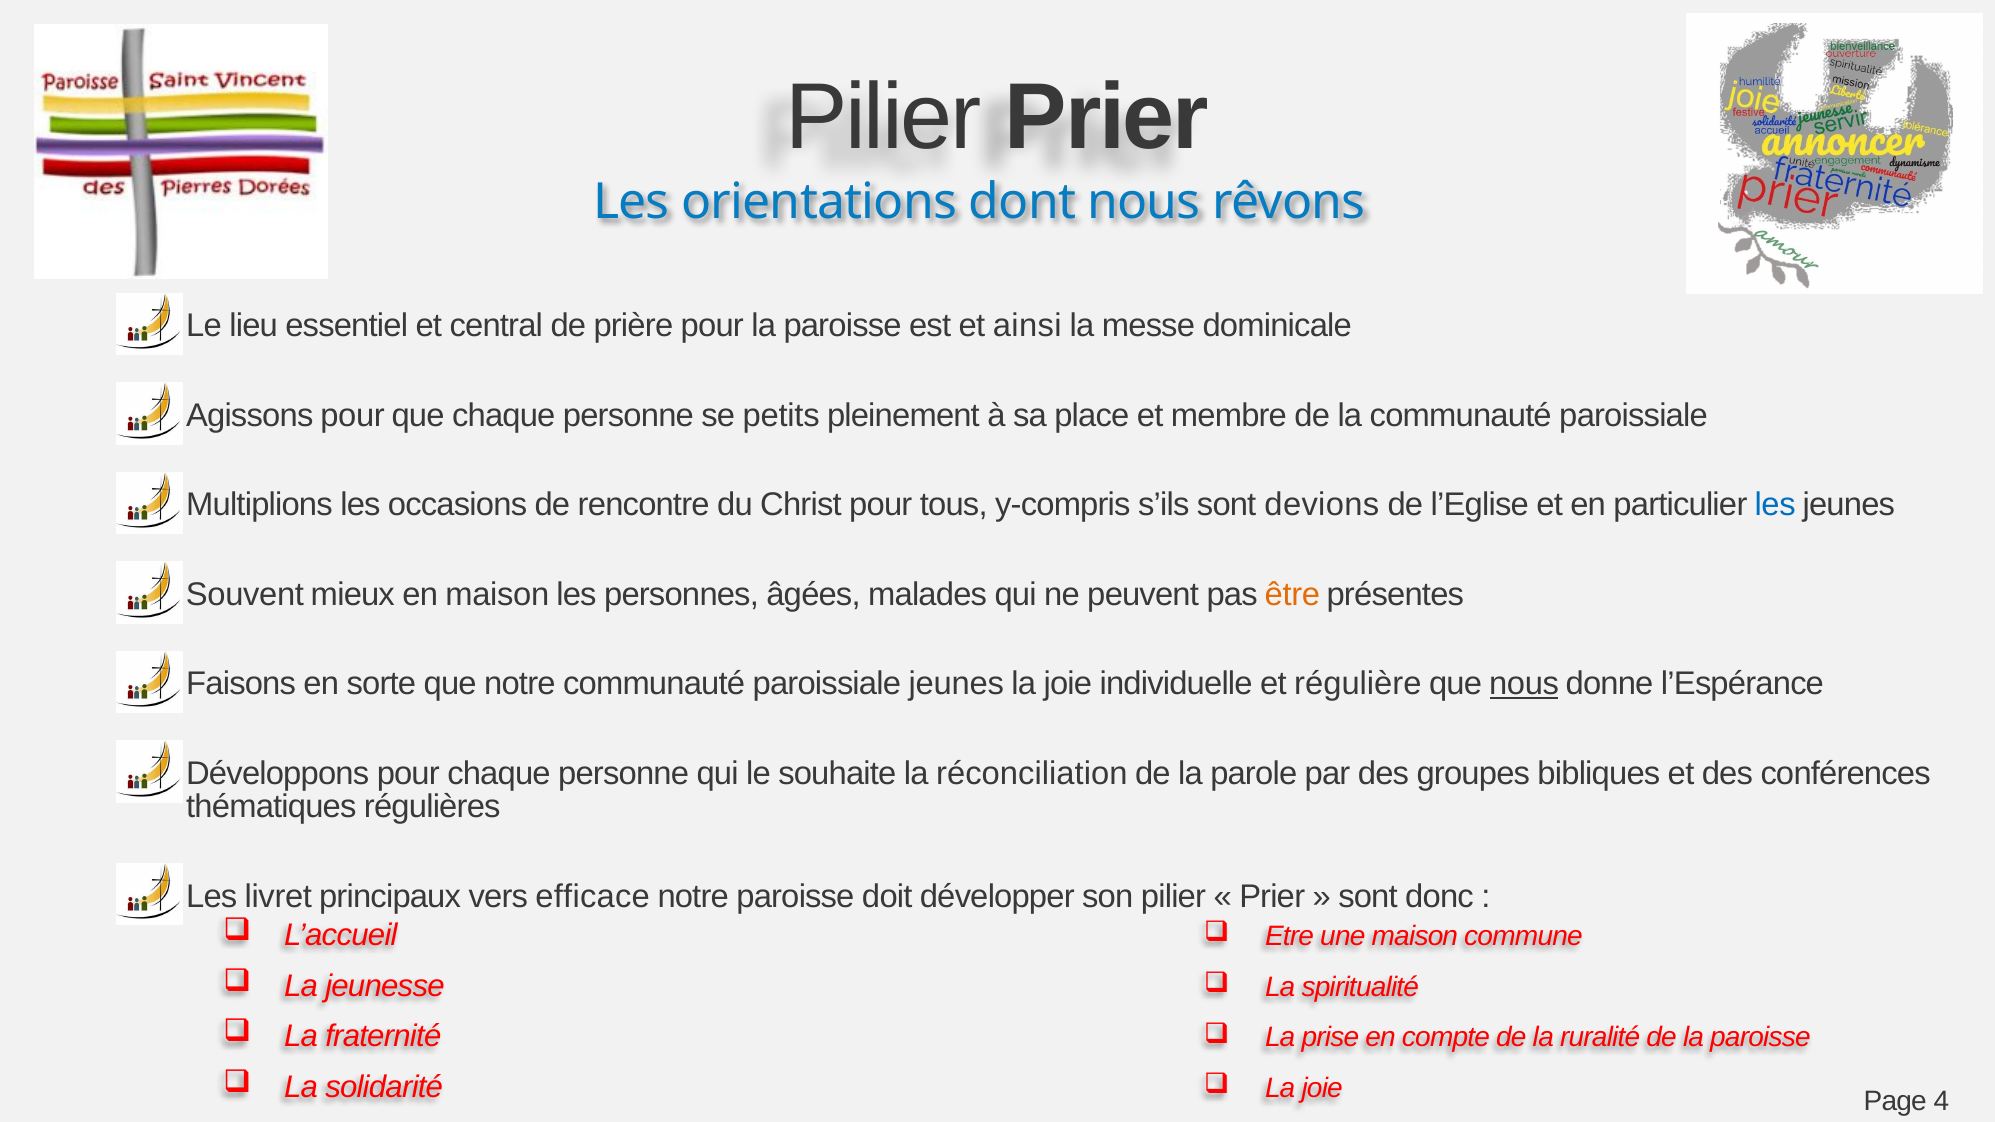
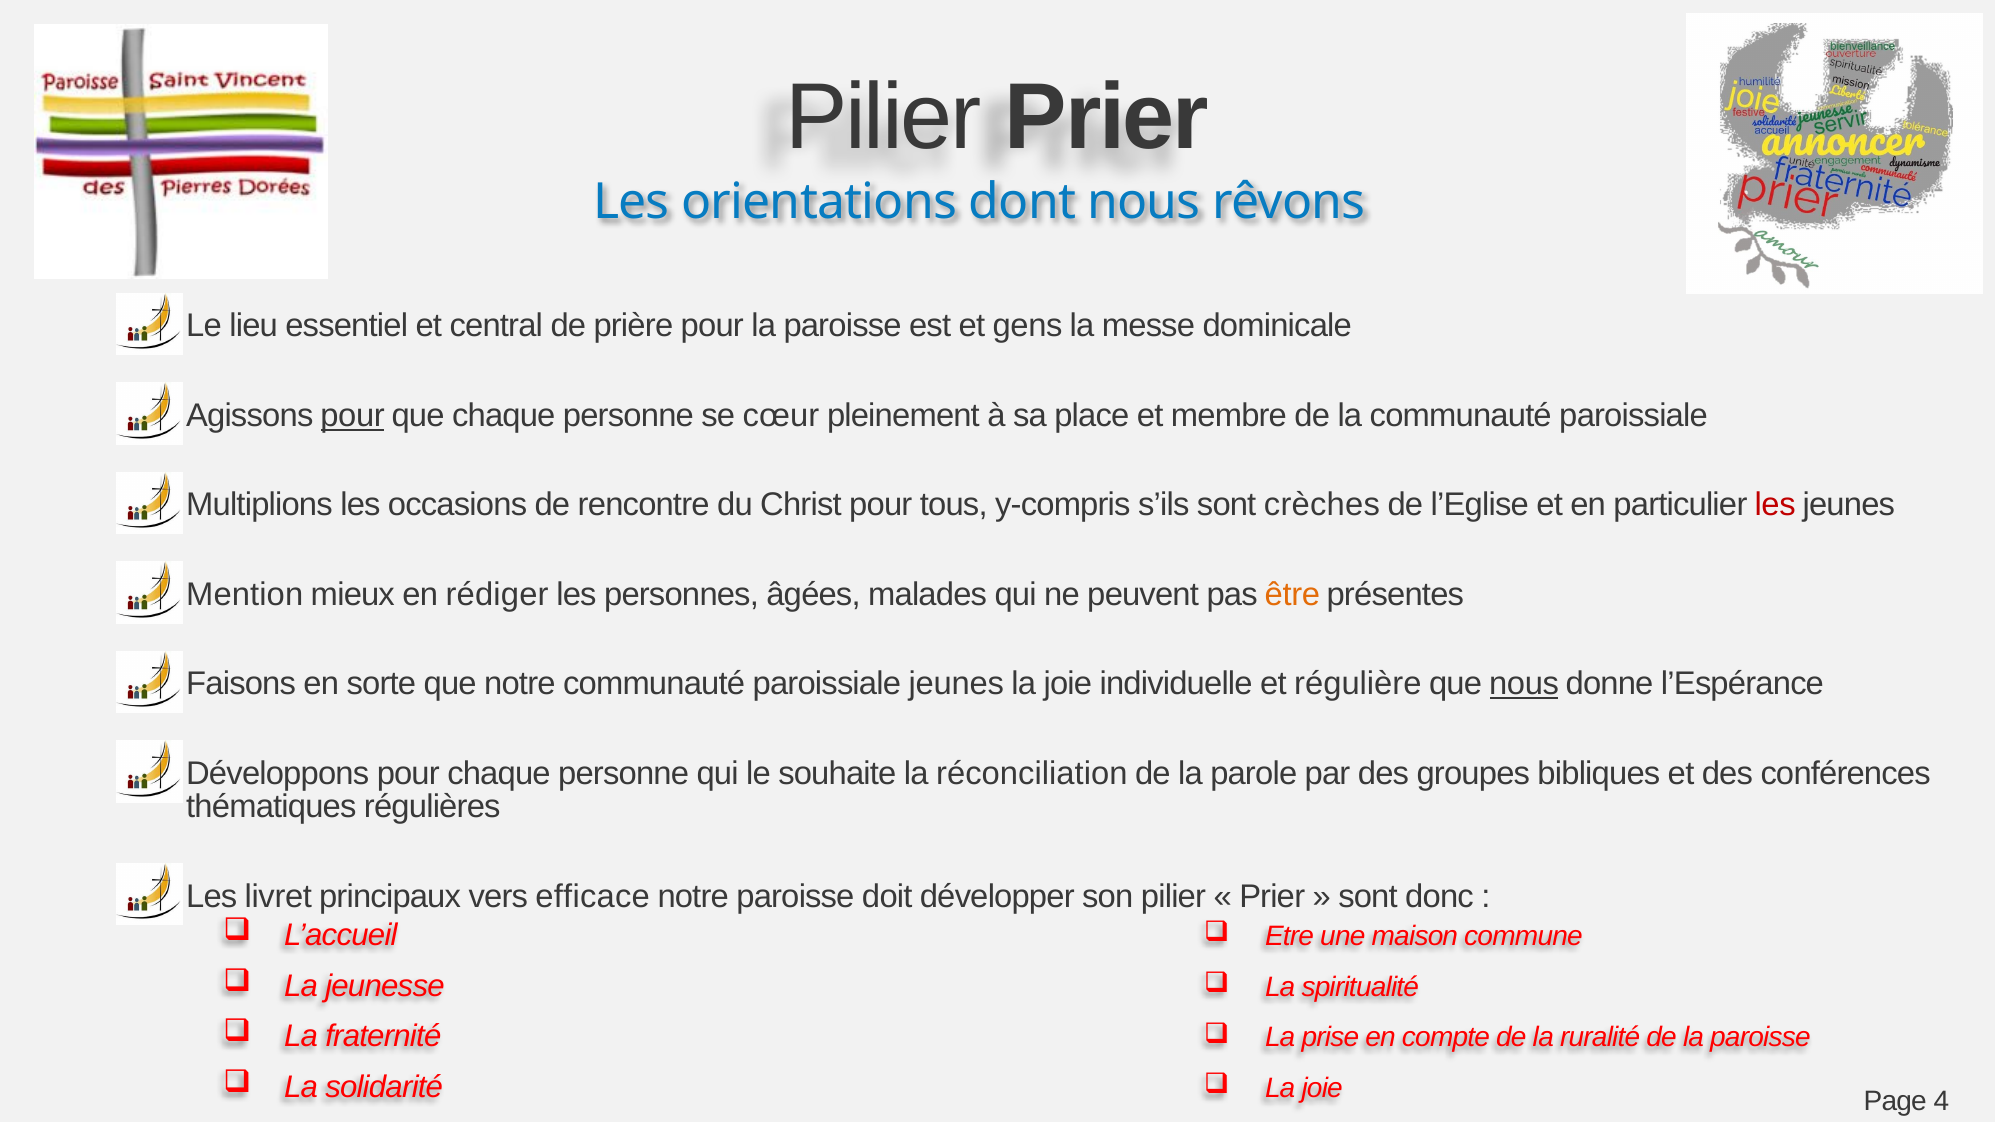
ainsi: ainsi -> gens (1028, 326)
pour underline: none -> present (353, 416)
petits: petits -> cœur (781, 416)
devions: devions -> crèches (1322, 505)
les colour: blue -> red (1775, 505)
Souvent: Souvent -> Mention (245, 595)
en maison: maison -> rédiger (497, 595)
